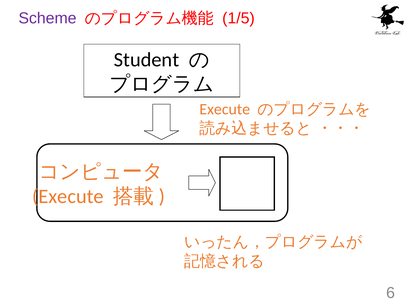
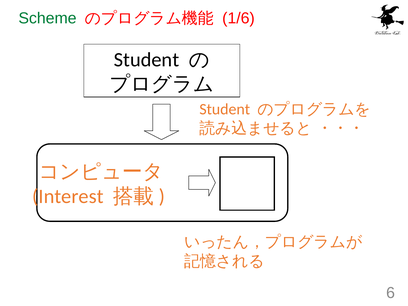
Scheme colour: purple -> green (47, 18)
1/5: 1/5 -> 1/6 (239, 18)
Execute: Execute -> Student (225, 109)
Execute: Execute -> Interest (68, 196)
